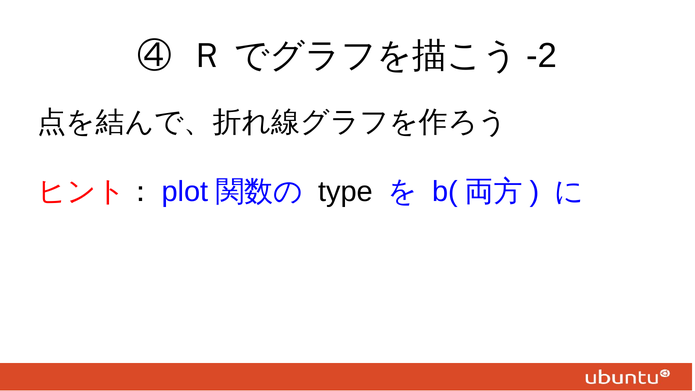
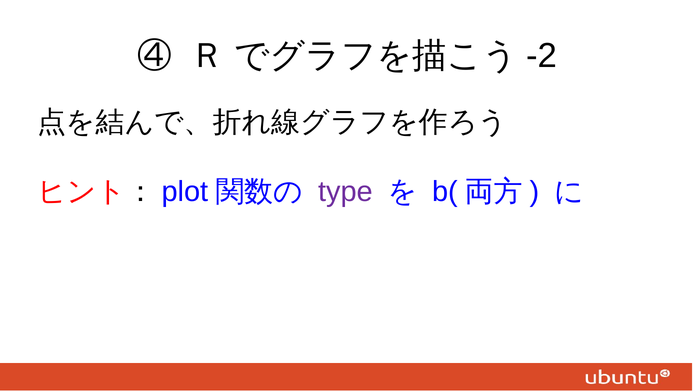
type colour: black -> purple (345, 192)
